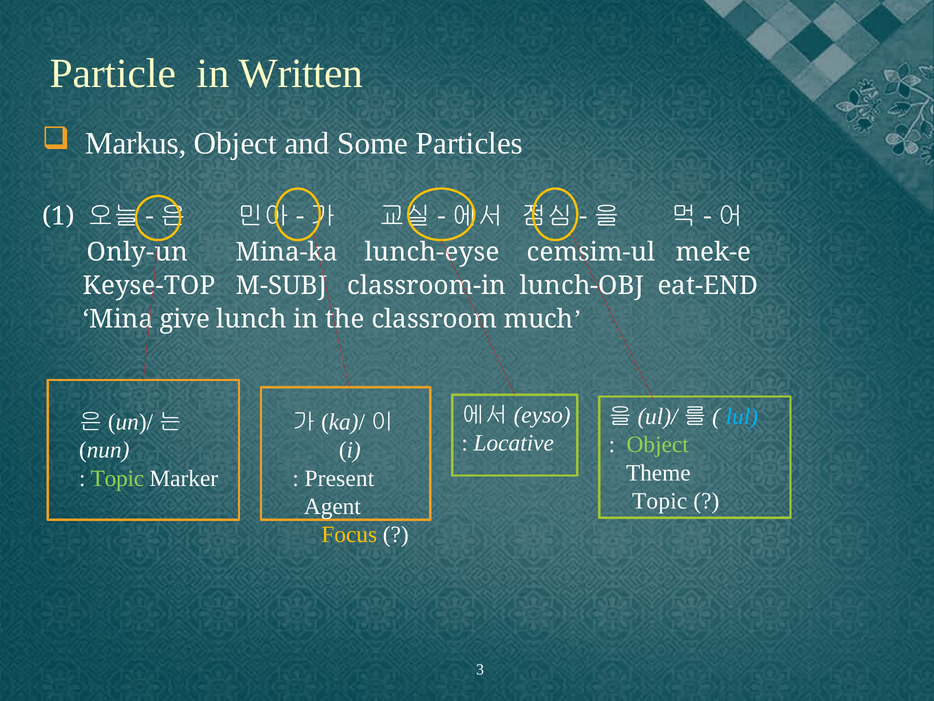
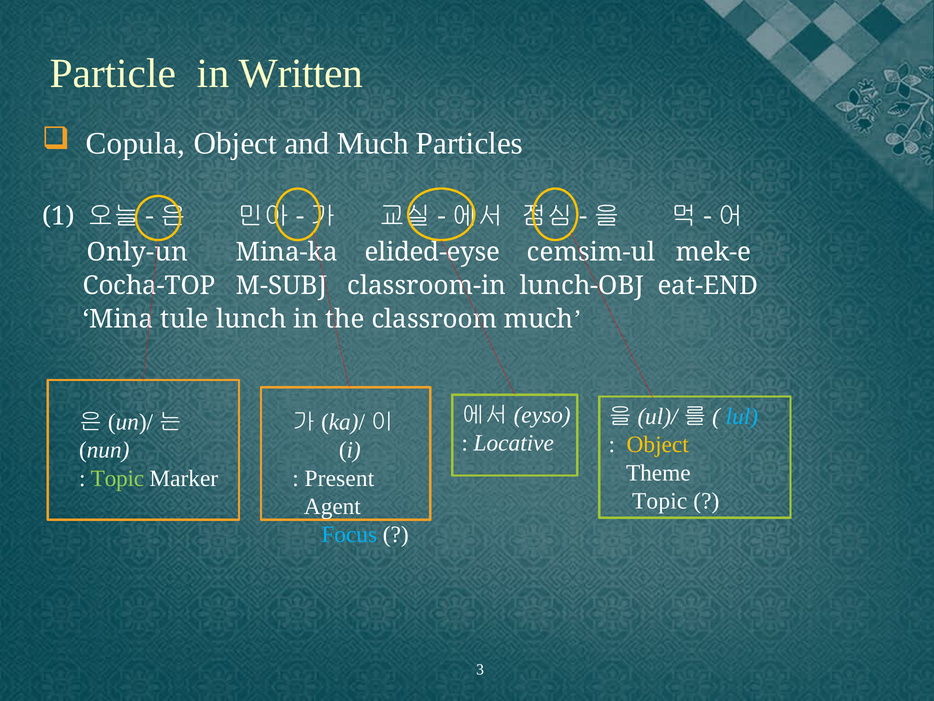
Markus: Markus -> Copula (135, 143)
and Some: Some -> Much (373, 143)
lunch-eyse: lunch-eyse -> elided-eyse (432, 252)
Keyse-TOP: Keyse-TOP -> Cocha-TOP (149, 286)
give: give -> tule (185, 319)
Object colour: light green -> yellow (658, 444)
Focus colour: yellow -> light blue (349, 534)
